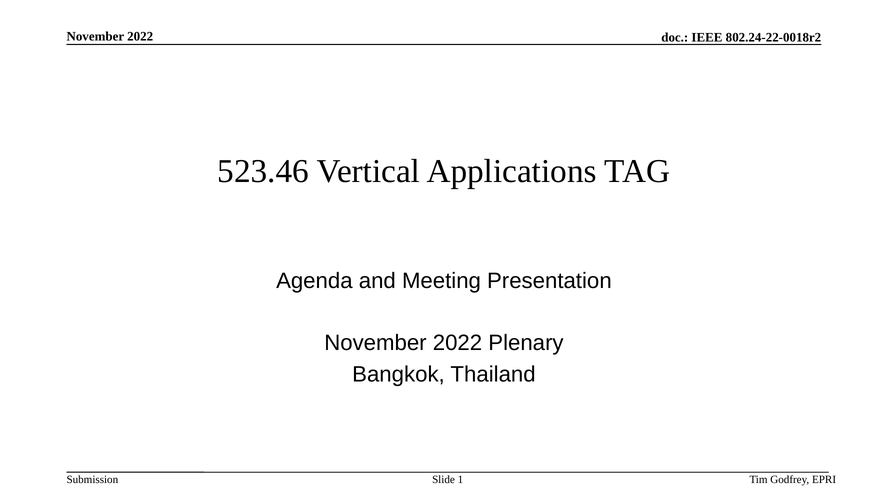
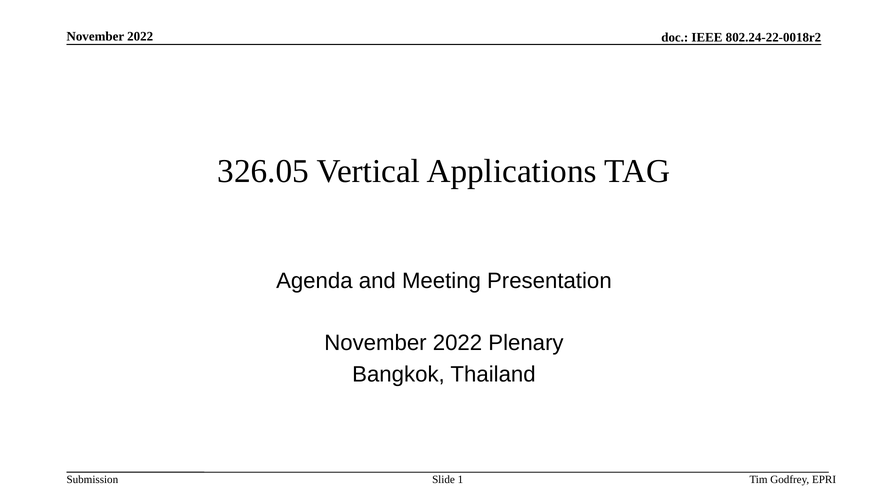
523.46: 523.46 -> 326.05 (263, 171)
